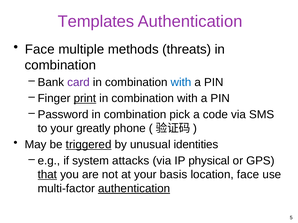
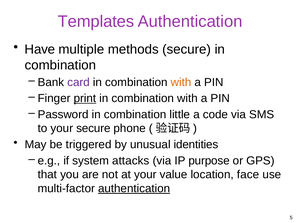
Face: Face -> Have (40, 49)
methods threats: threats -> secure (187, 49)
with colour: blue -> orange (181, 82)
pick: pick -> little (180, 115)
your greatly: greatly -> secure (93, 129)
triggered underline: present -> none (89, 145)
physical: physical -> purpose (209, 161)
that underline: present -> none (47, 175)
basis: basis -> value (174, 175)
